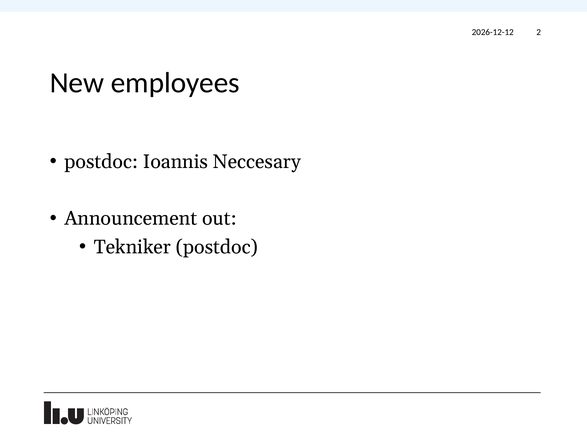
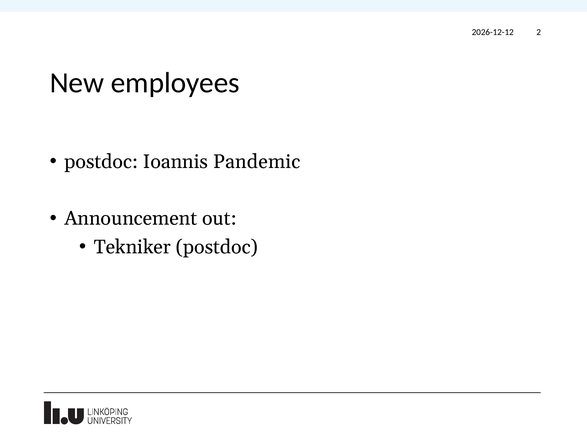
Neccesary: Neccesary -> Pandemic (257, 162)
